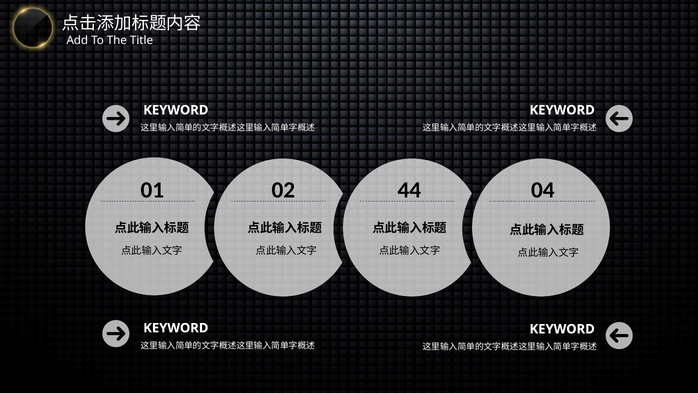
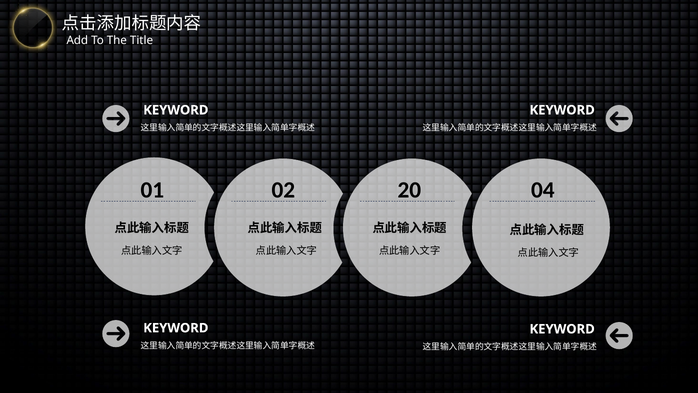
44: 44 -> 20 (409, 190)
